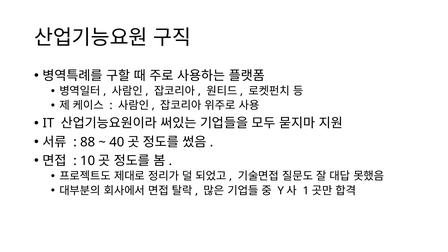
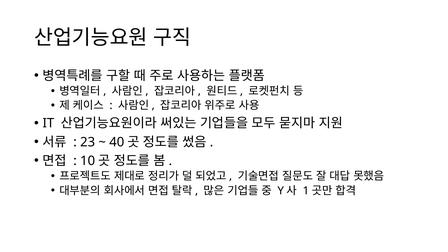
88: 88 -> 23 (88, 142)
